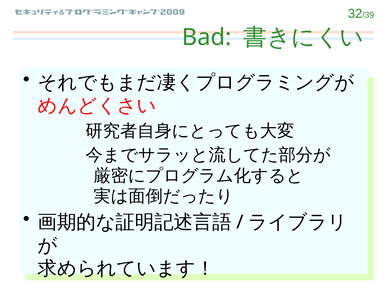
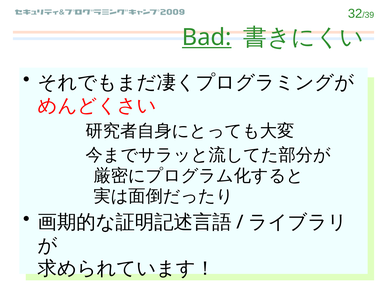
Bad underline: none -> present (207, 37)
